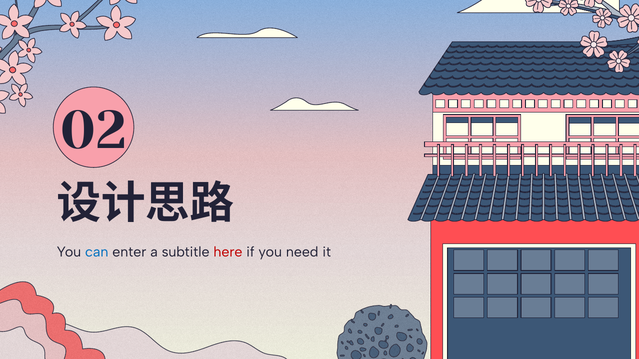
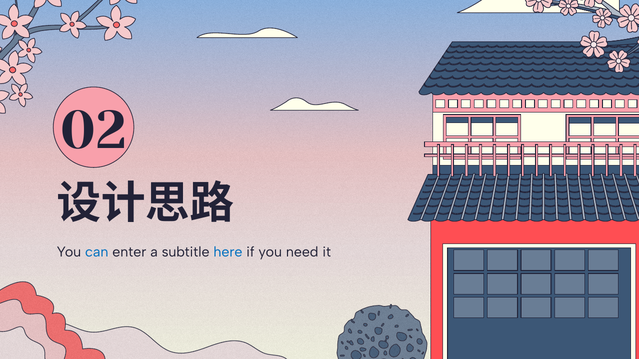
here colour: red -> blue (228, 252)
